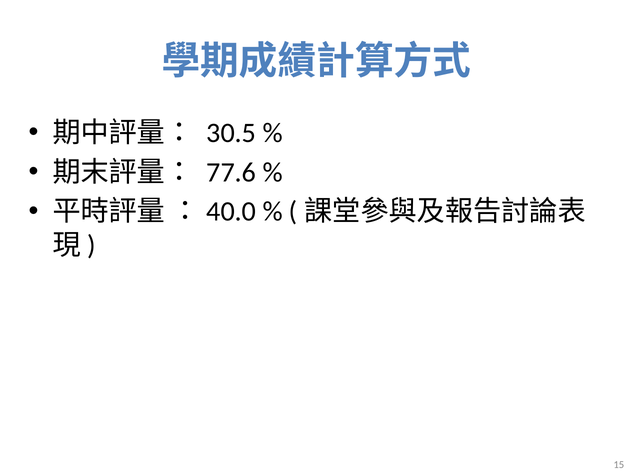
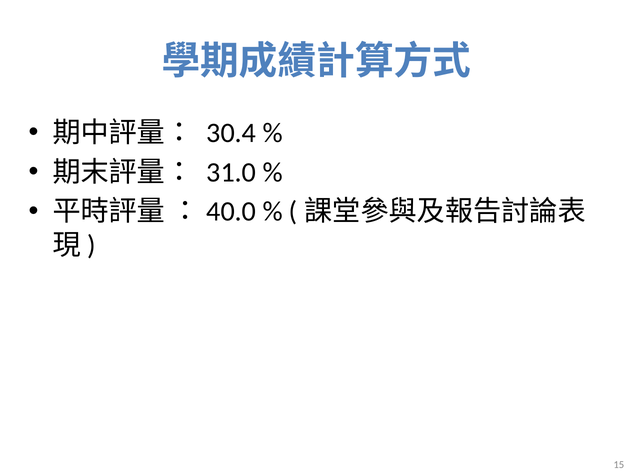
30.5: 30.5 -> 30.4 (231, 133)
77.6: 77.6 -> 31.0 (231, 172)
